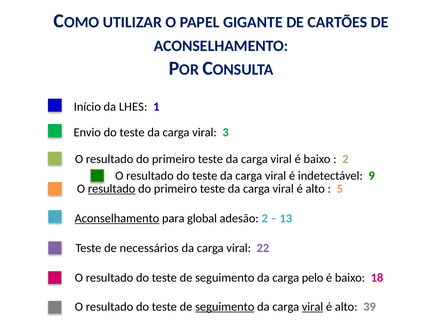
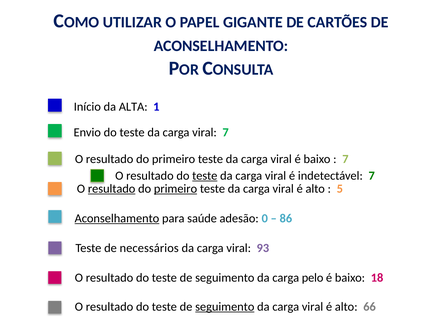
LHES: LHES -> ALTA (133, 107)
viral 3: 3 -> 7 (226, 132)
2: 2 -> 7 (345, 159)
teste underline: none -> present (205, 176)
indetectável 9: 9 -> 7 (372, 176)
primeiro underline: none -> present (176, 189)
global: global -> saúde (202, 218)
adesão 2: 2 -> 0 (265, 218)
13: 13 -> 86 (286, 218)
22: 22 -> 93 (263, 248)
viral underline: present -> none (313, 306)
39: 39 -> 66 (370, 306)
